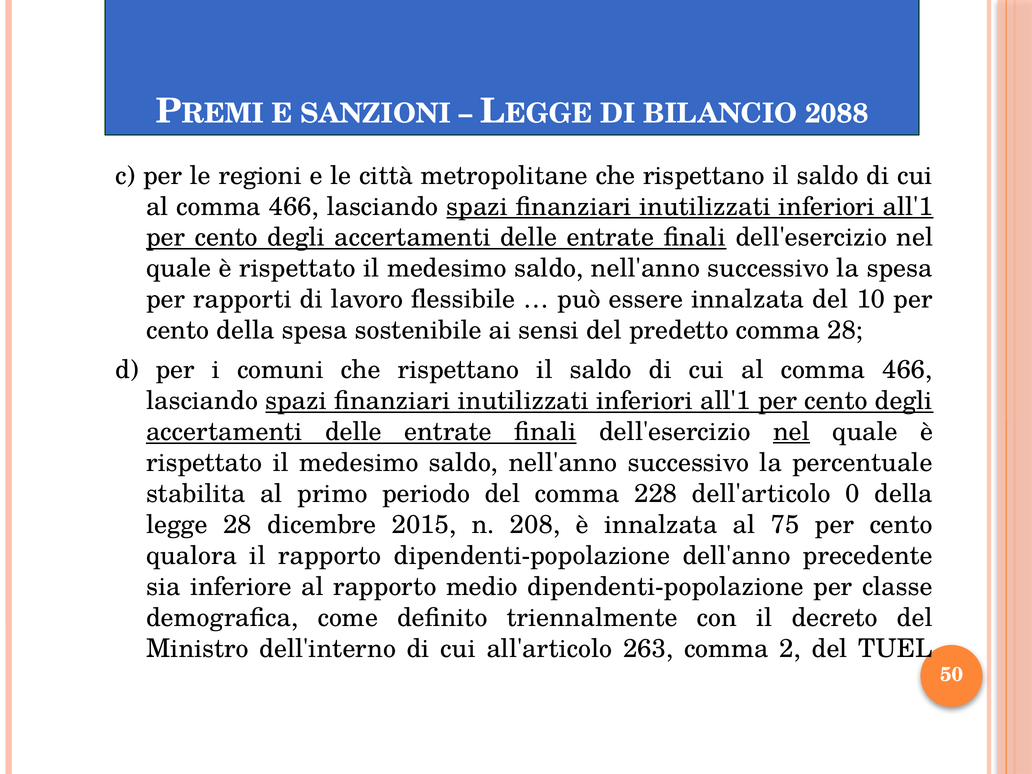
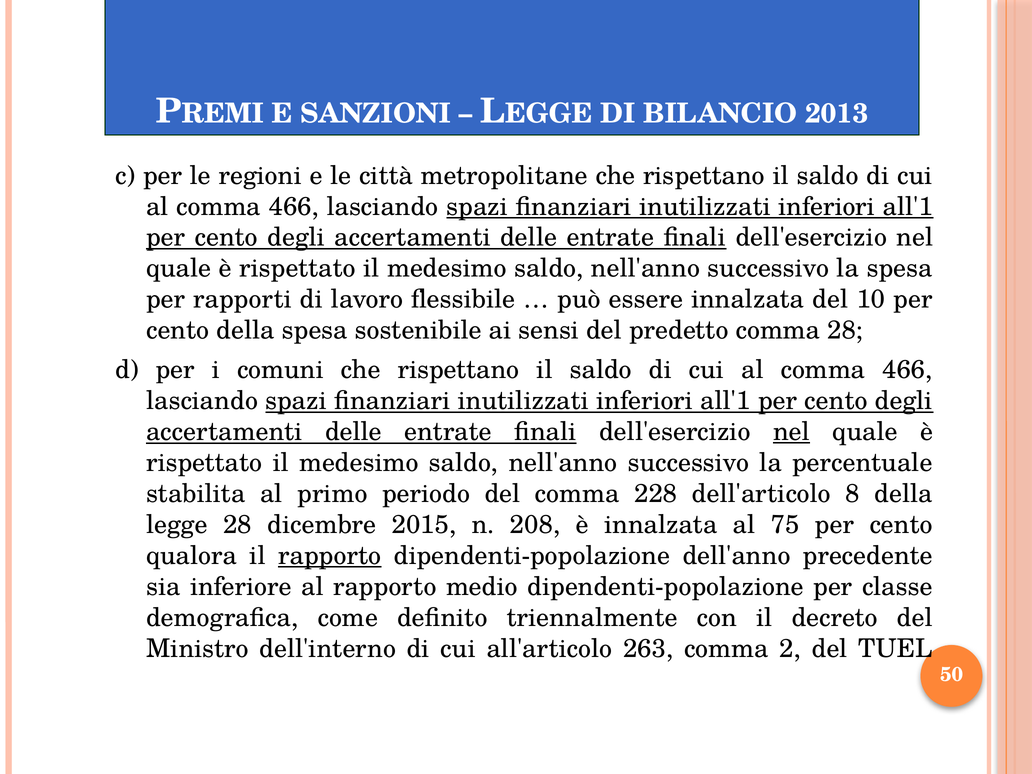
2088: 2088 -> 2013 (837, 114)
0: 0 -> 8 (853, 494)
rapporto underline: none -> present (330, 556)
